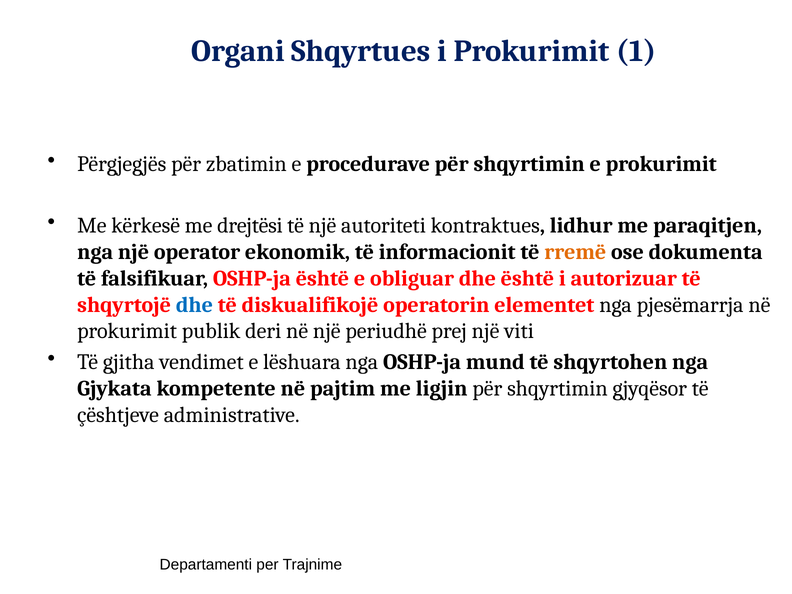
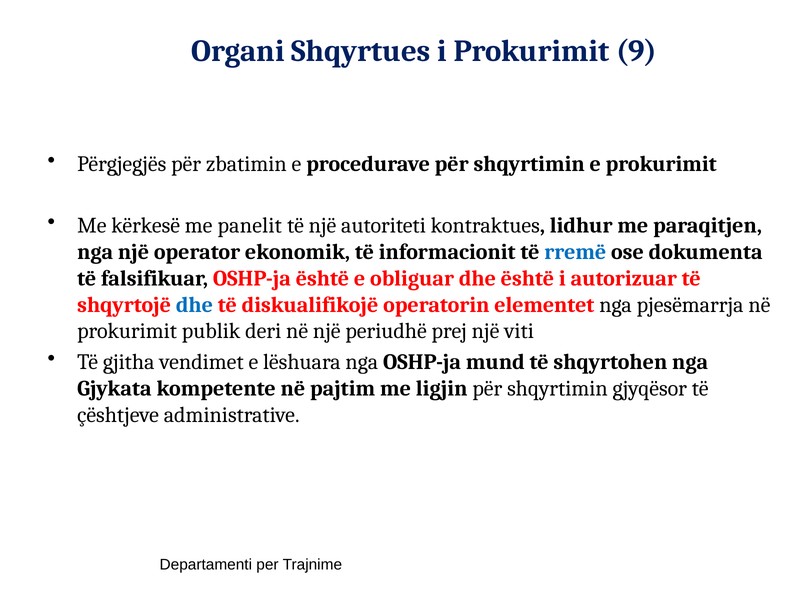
1: 1 -> 9 (637, 51)
drejtësi: drejtësi -> panelit (250, 226)
rremë colour: orange -> blue (575, 252)
